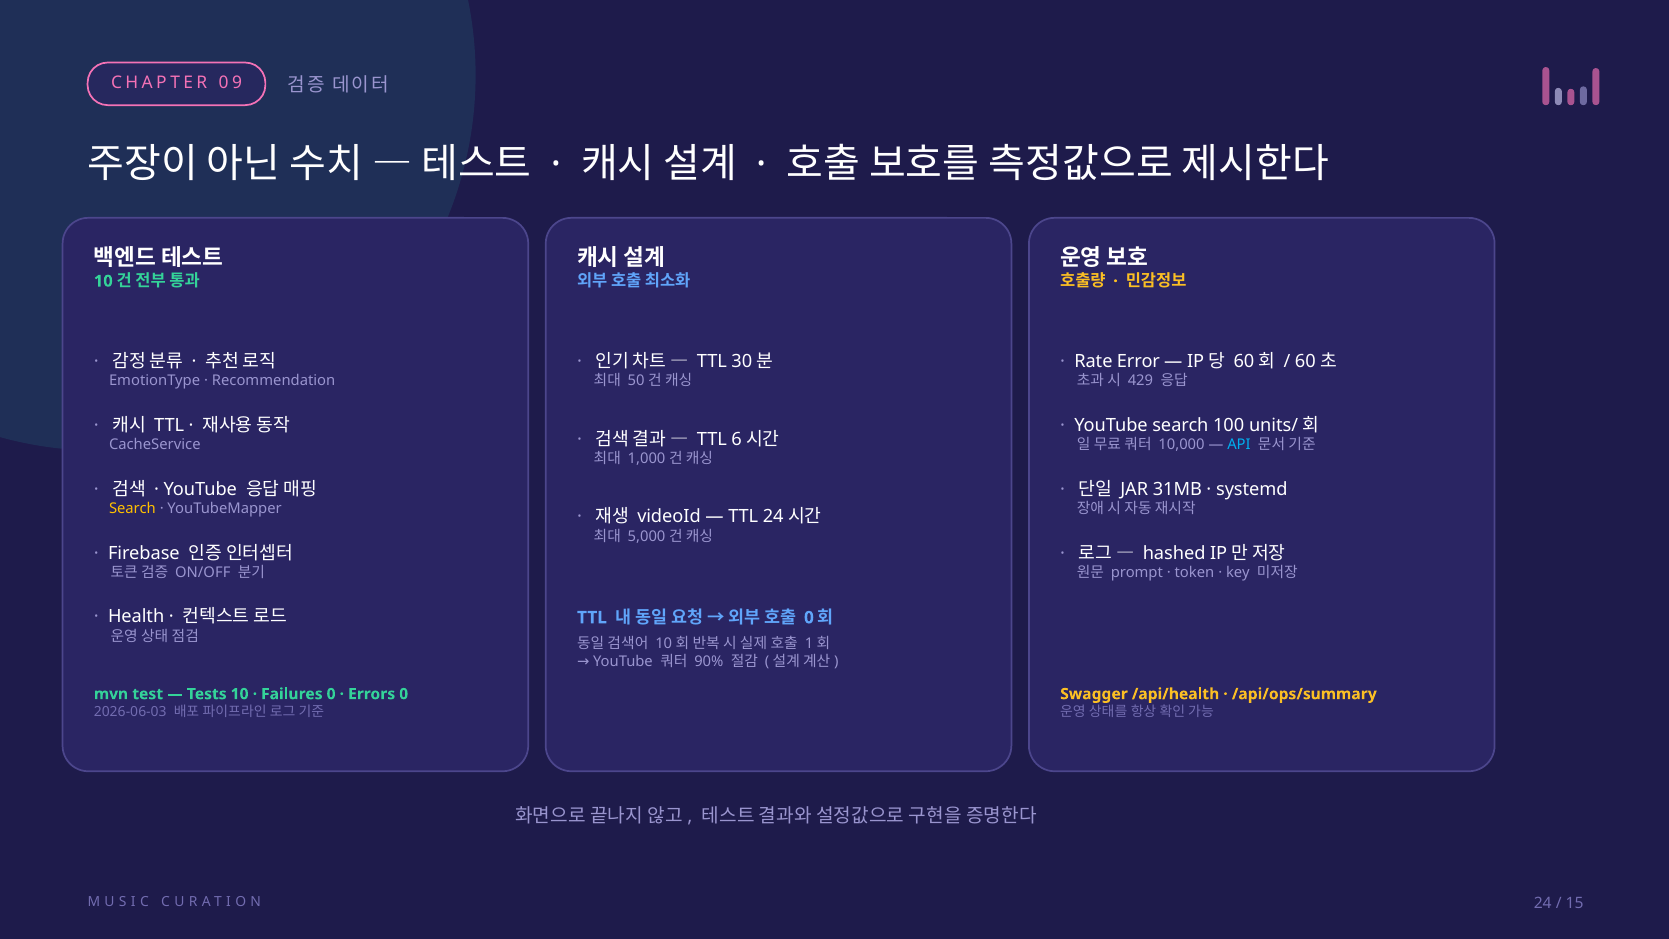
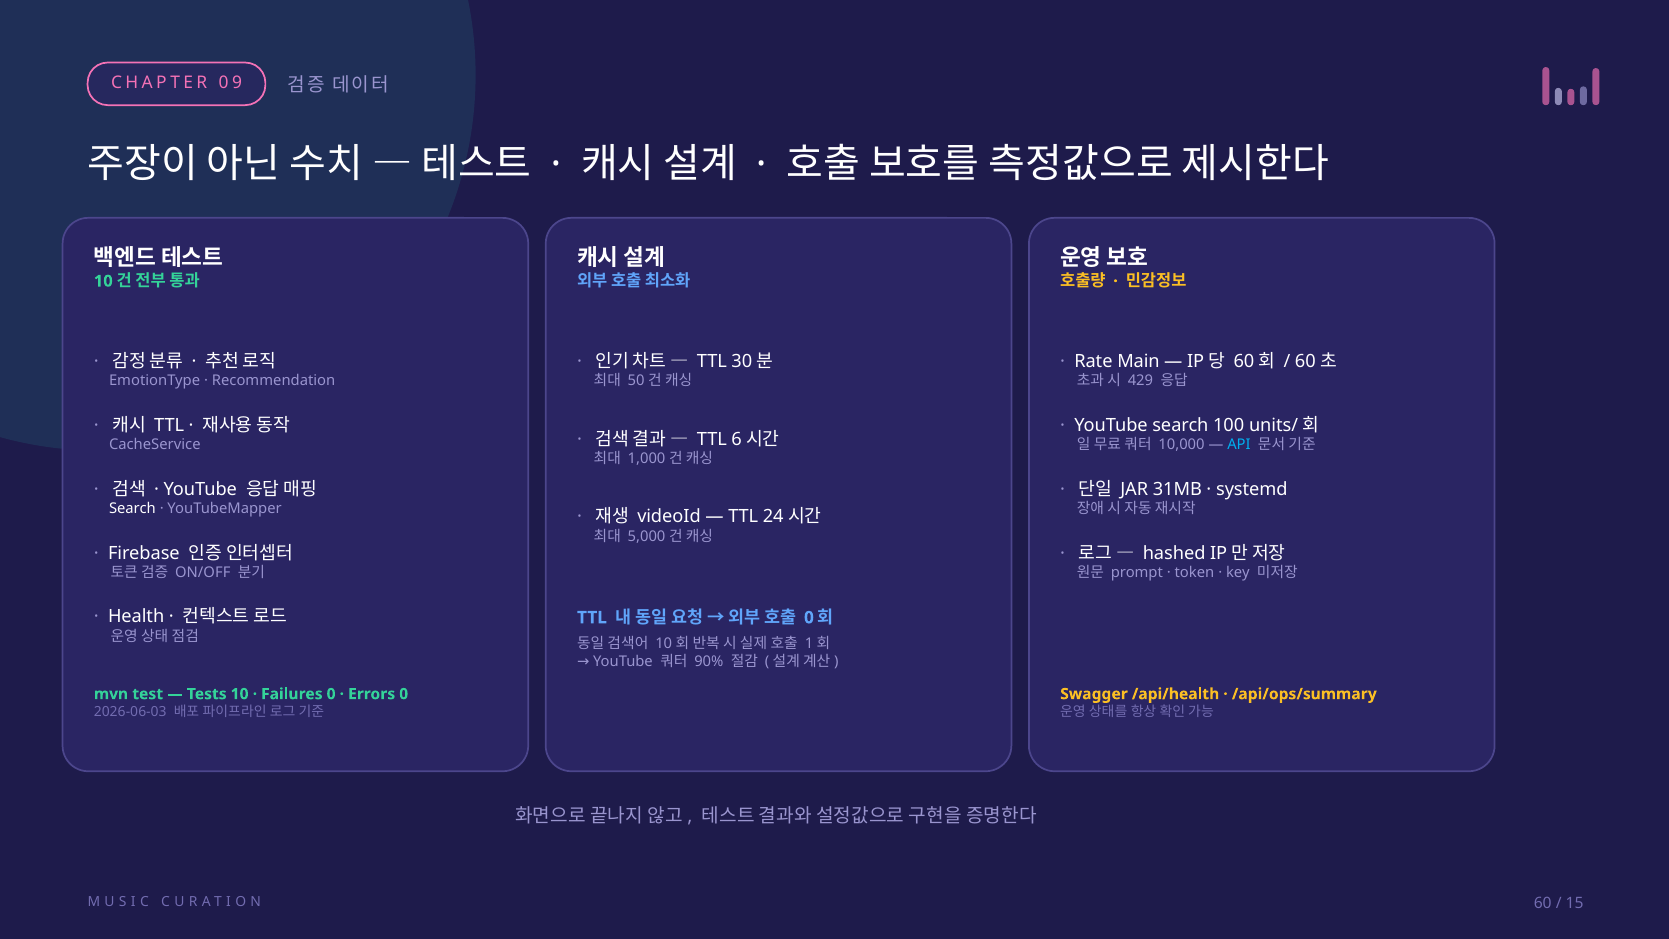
Error: Error -> Main (1138, 361)
Search colour: yellow -> white (132, 509)
24: 24 -> 60 (1543, 903)
